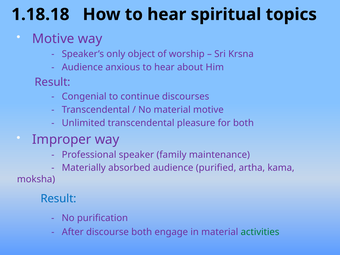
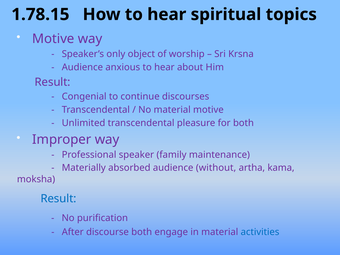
1.18.18: 1.18.18 -> 1.78.15 (40, 14)
purified: purified -> without (216, 168)
activities colour: green -> blue (260, 232)
